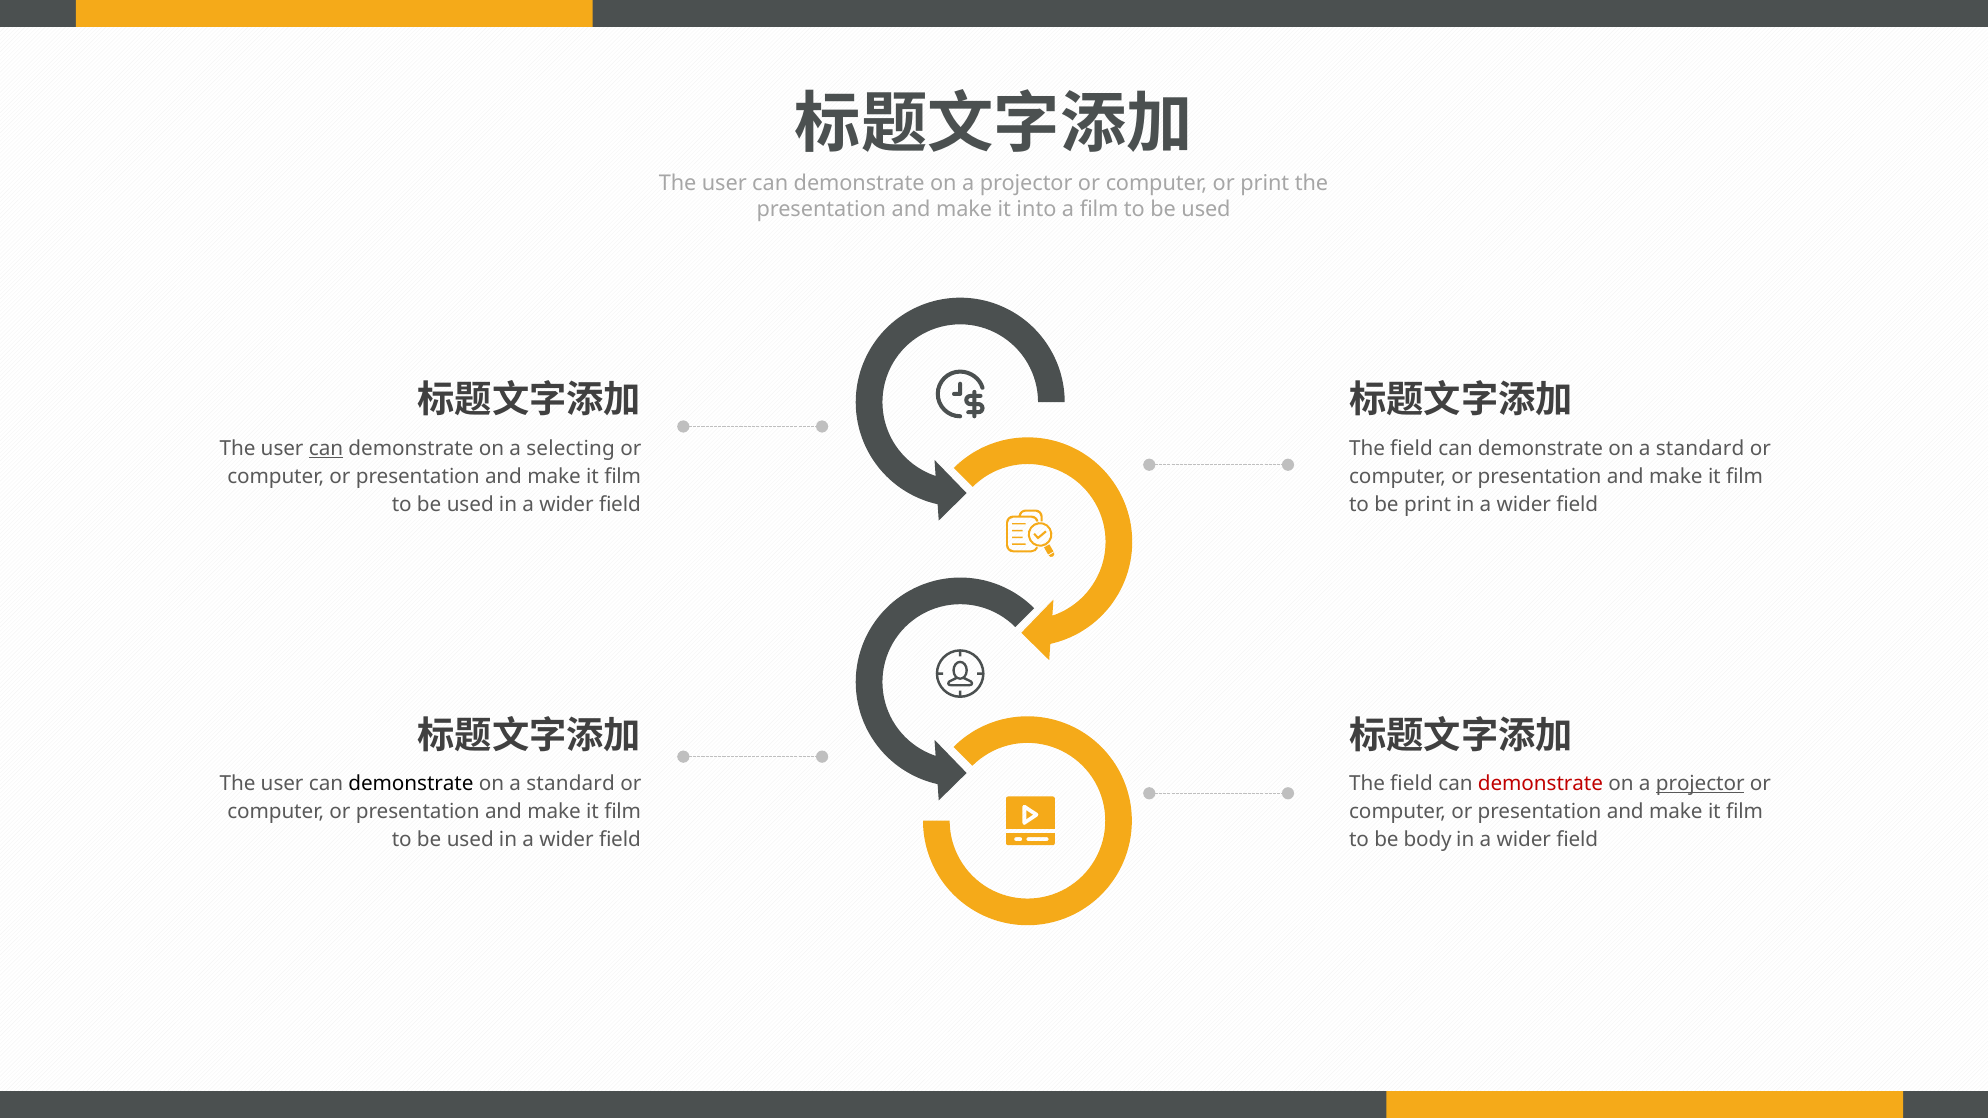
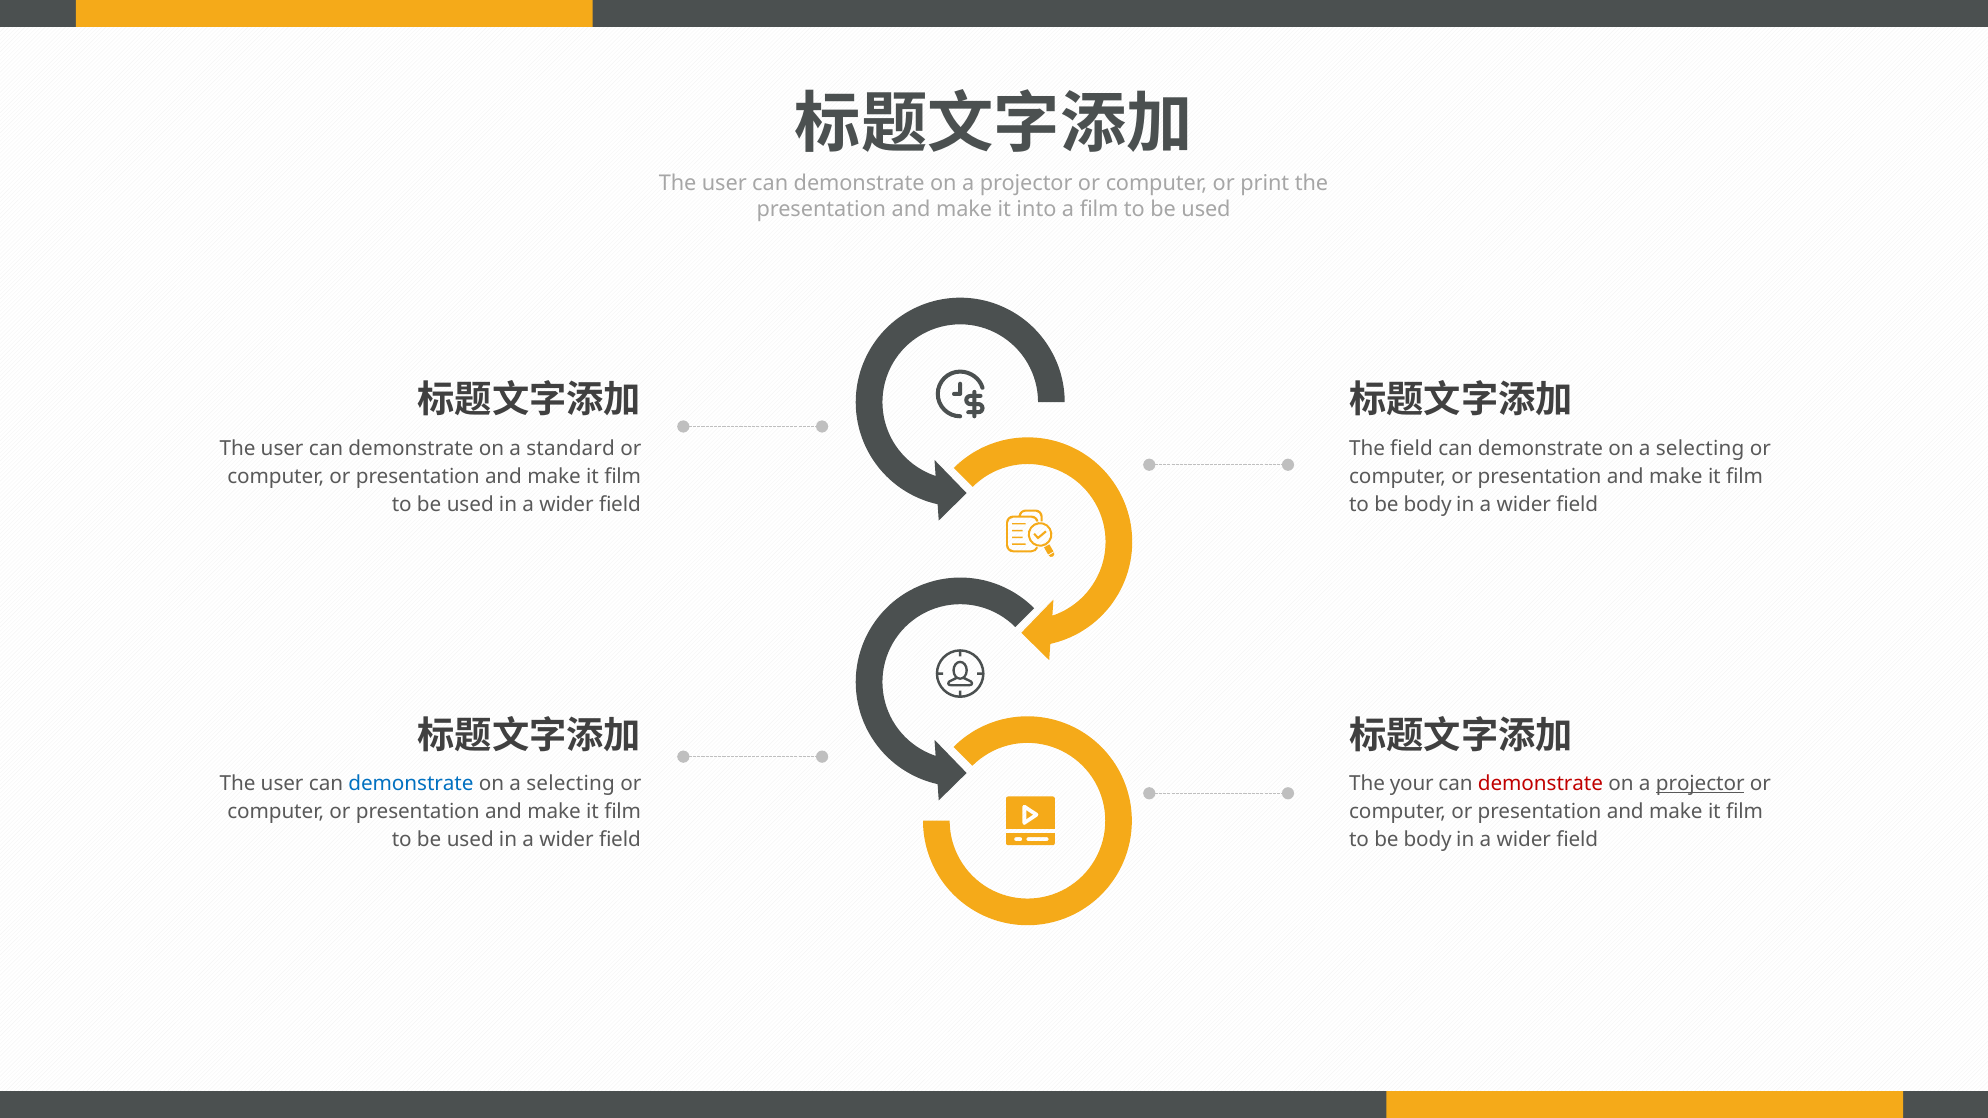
can underline: present -> none (326, 448)
selecting: selecting -> standard (571, 448)
standard: standard -> selecting (1700, 448)
print: print -> body (1428, 505)
demonstrate colour: black -> blue (411, 784)
standard: standard -> selecting (571, 784)
field: field -> your (1412, 784)
